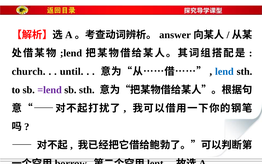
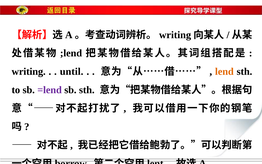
answer: answer -> writing (175, 35)
church: church -> writing (29, 71)
lend colour: blue -> orange (224, 71)
